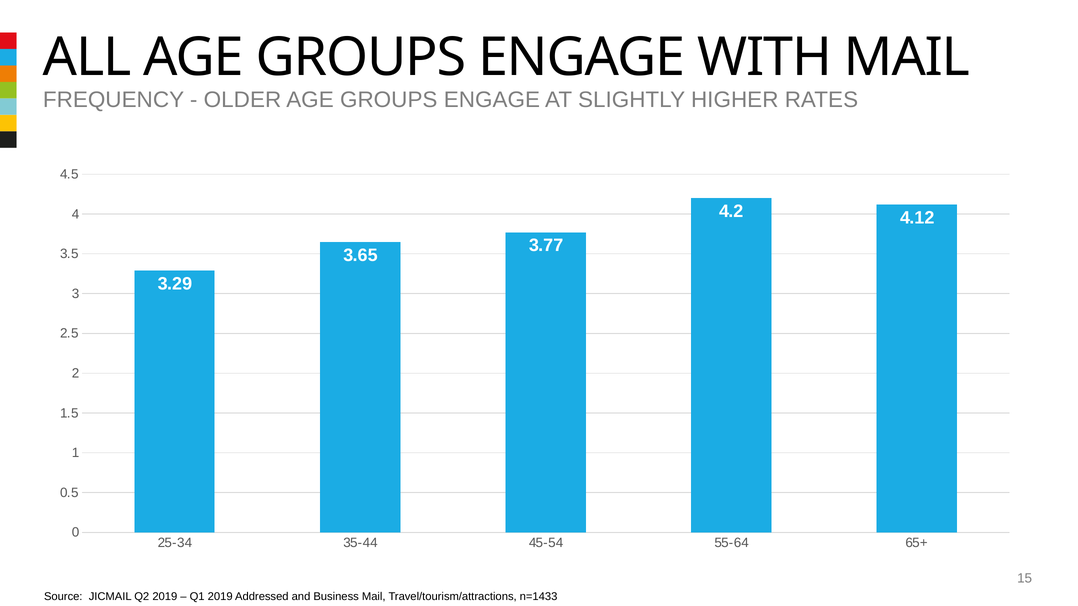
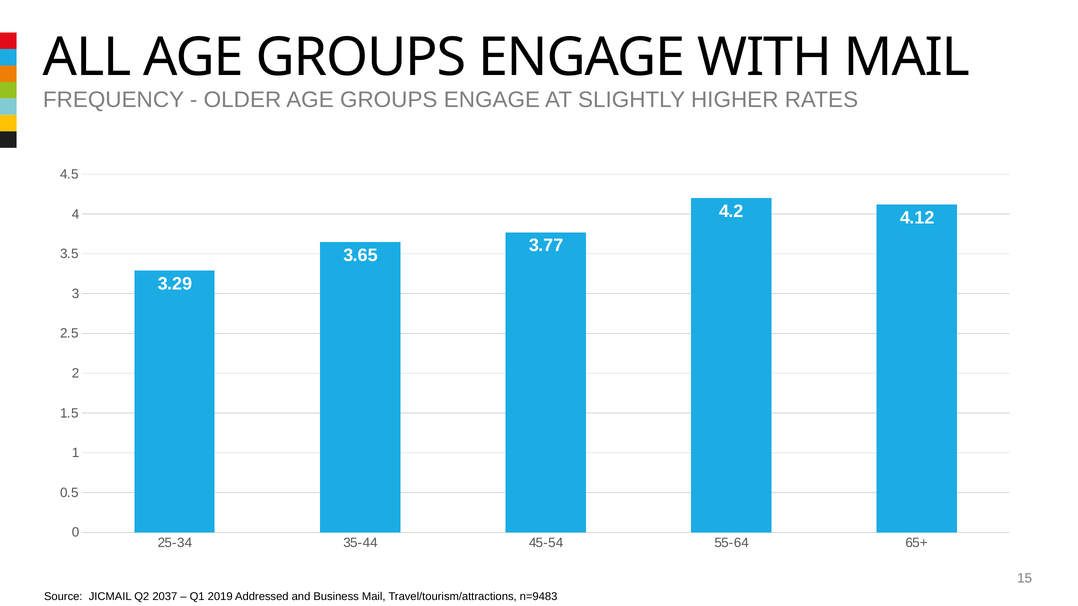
Q2 2019: 2019 -> 2037 (165, 597)
n=1433: n=1433 -> n=9483 (539, 597)
